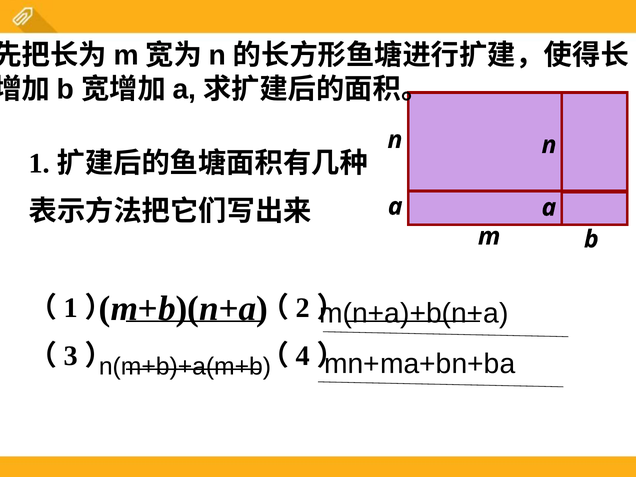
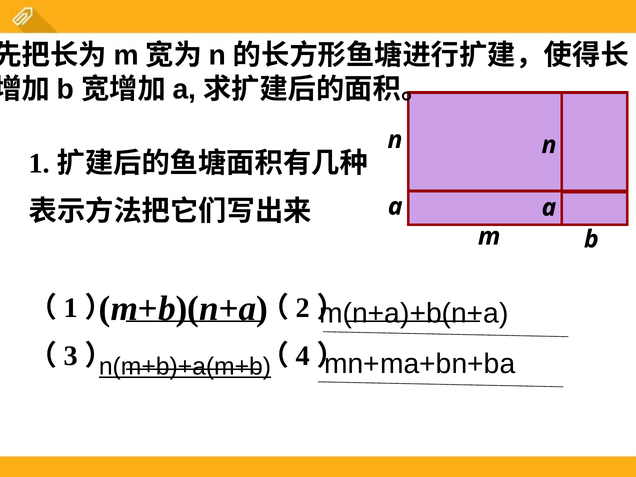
n(m+b)+a(m+b underline: none -> present (185, 366)
